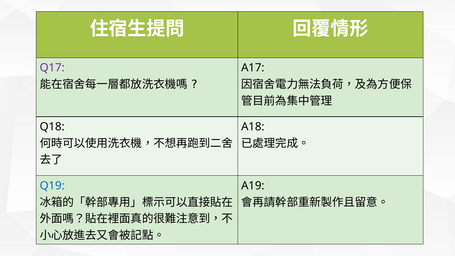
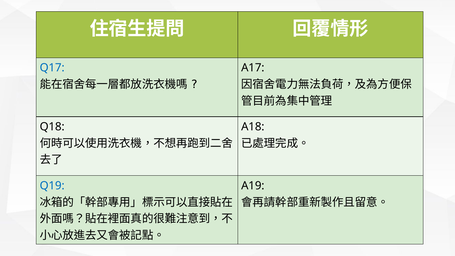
Q17 colour: purple -> blue (52, 68)
